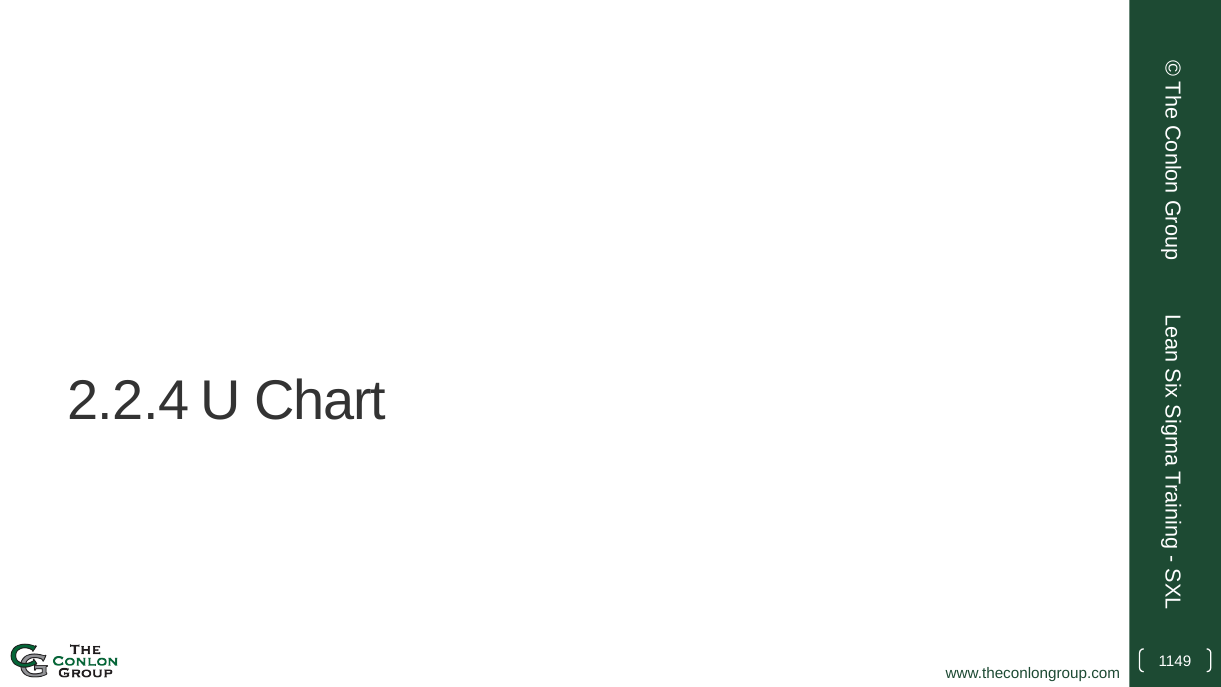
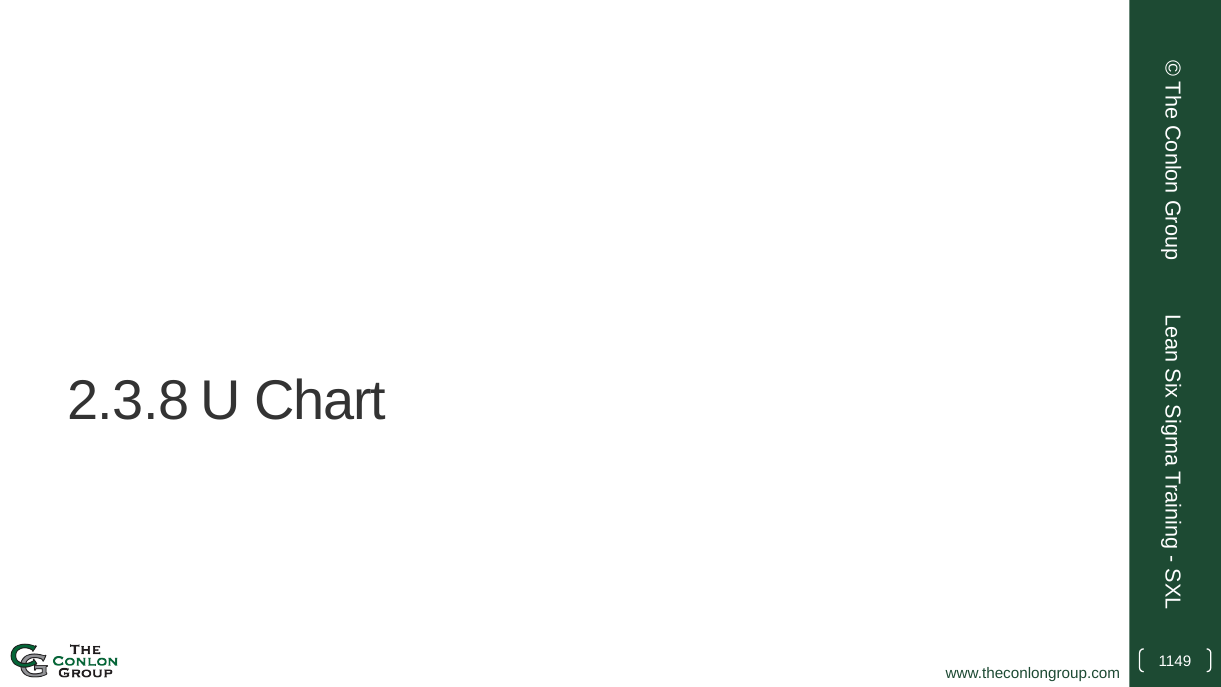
2.2.4: 2.2.4 -> 2.3.8 (128, 401)
